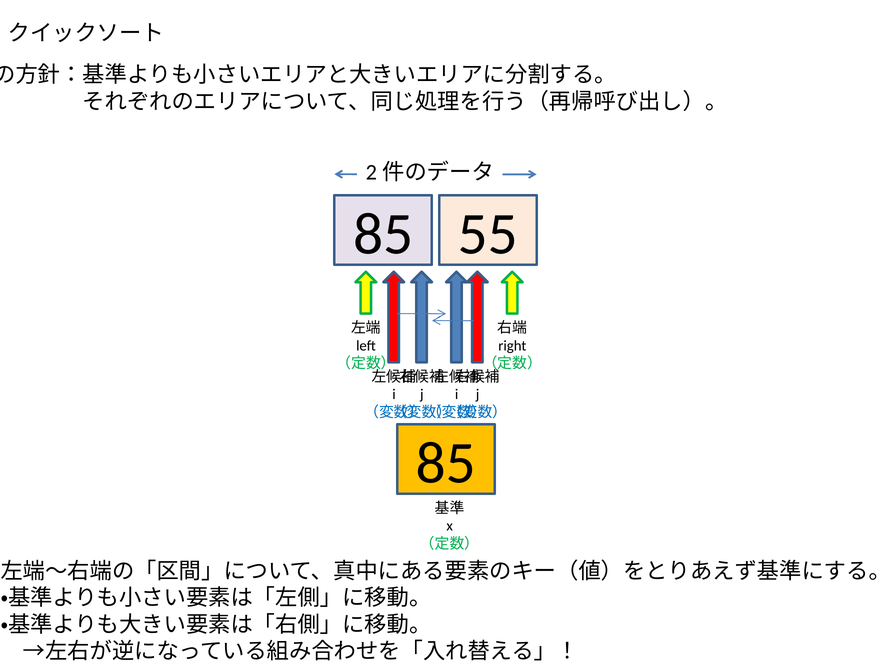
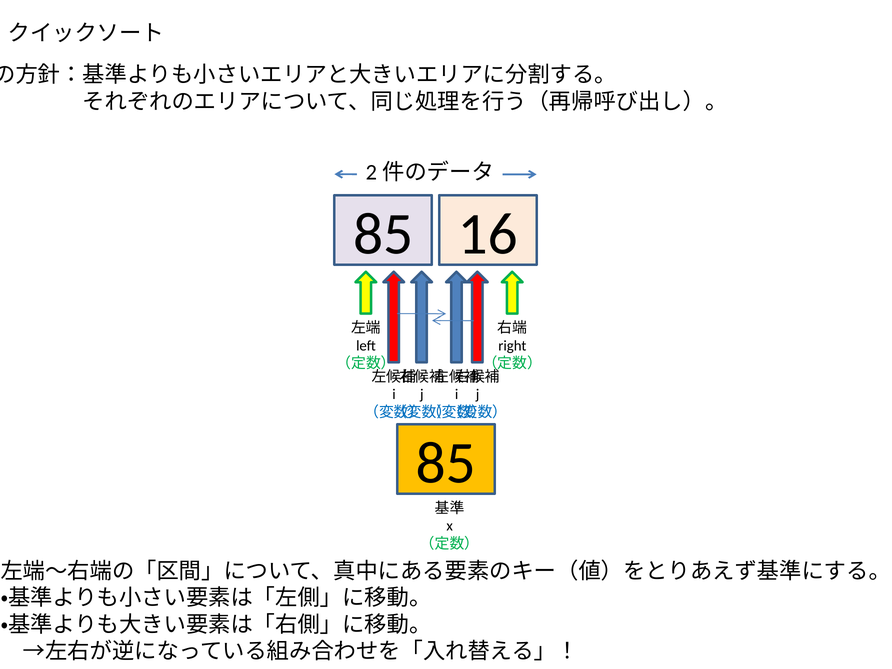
55: 55 -> 16 (488, 234)
